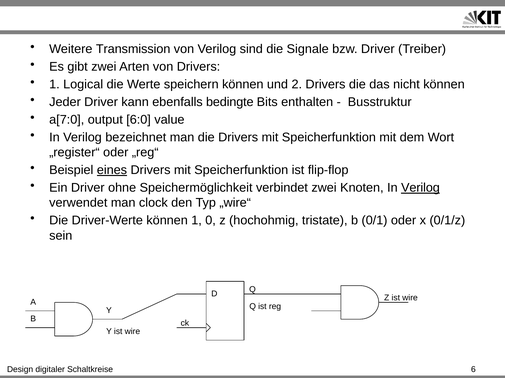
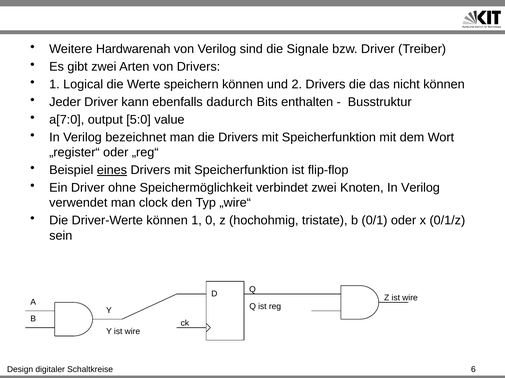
Transmission: Transmission -> Hardwarenah (133, 49)
bedingte: bedingte -> dadurch (230, 102)
6:0: 6:0 -> 5:0 (139, 120)
Verilog underline: present -> none (420, 188)
